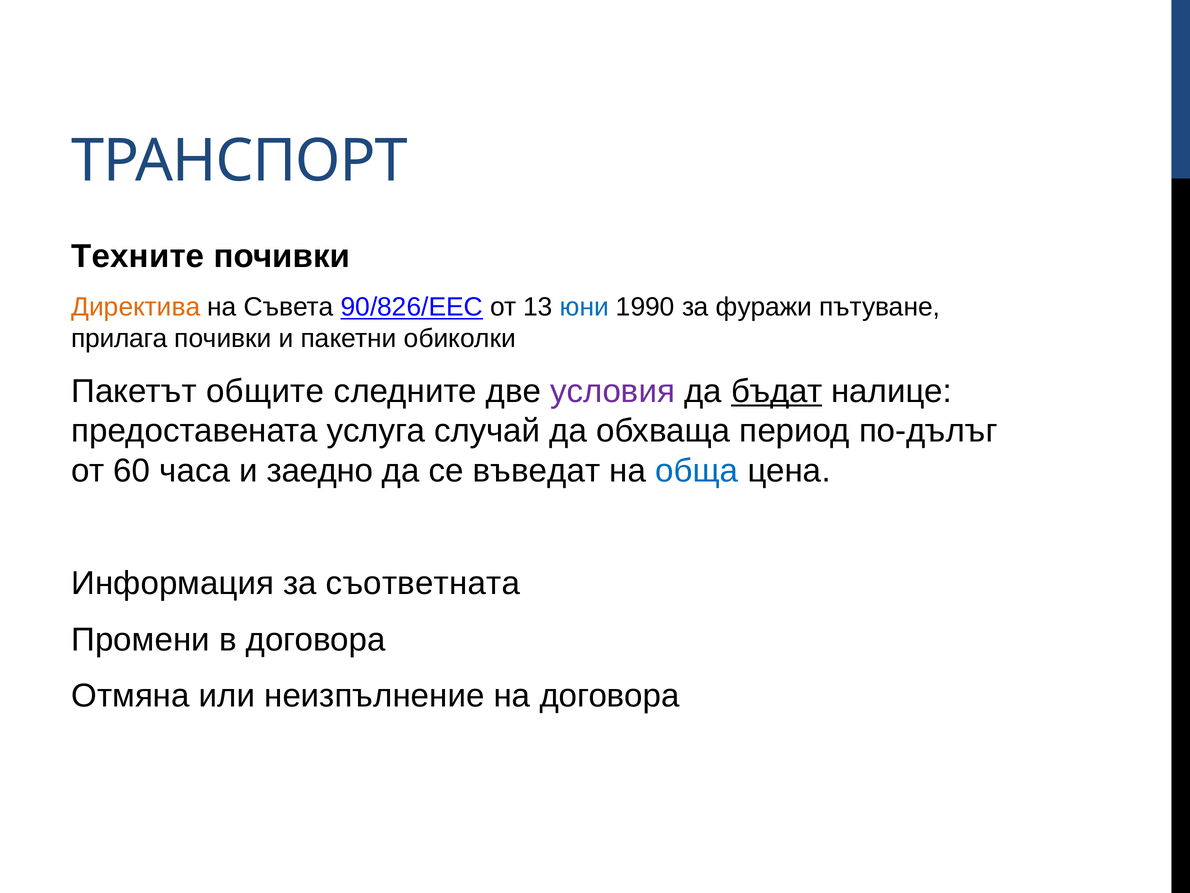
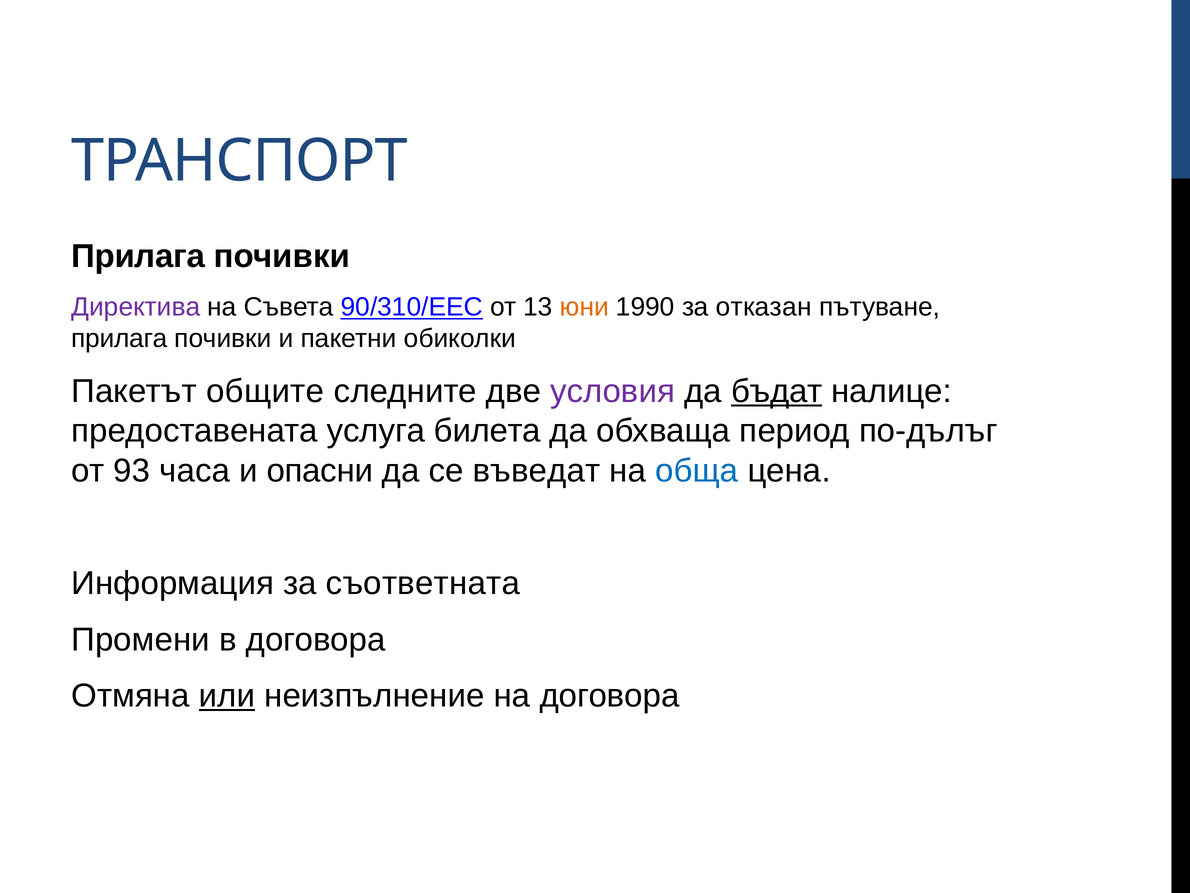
Техните: Техните -> Прилага (138, 256)
Директива colour: orange -> purple (136, 307)
90/826/EEC: 90/826/EEC -> 90/310/EEC (412, 307)
юни colour: blue -> orange (584, 307)
фуражи: фуражи -> отказан (764, 307)
случай: случай -> билета (487, 431)
60: 60 -> 93 (132, 471)
заедно: заедно -> опасни (320, 471)
или underline: none -> present (227, 696)
